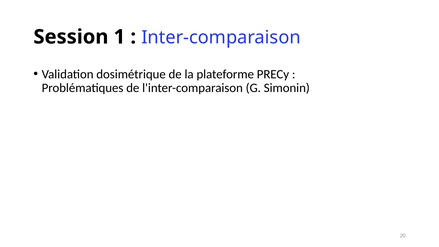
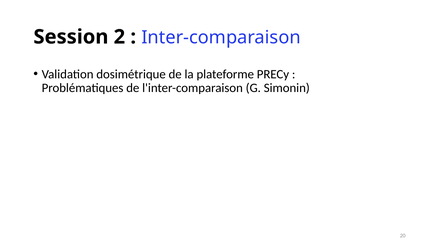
1: 1 -> 2 (119, 37)
